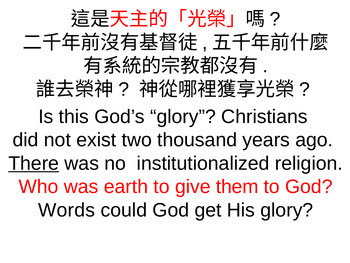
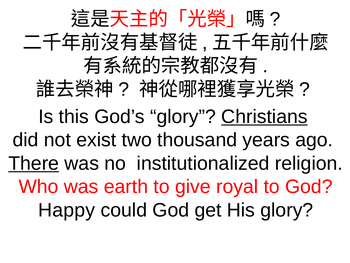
Christians underline: none -> present (264, 116)
them: them -> royal (237, 186)
Words: Words -> Happy (67, 210)
